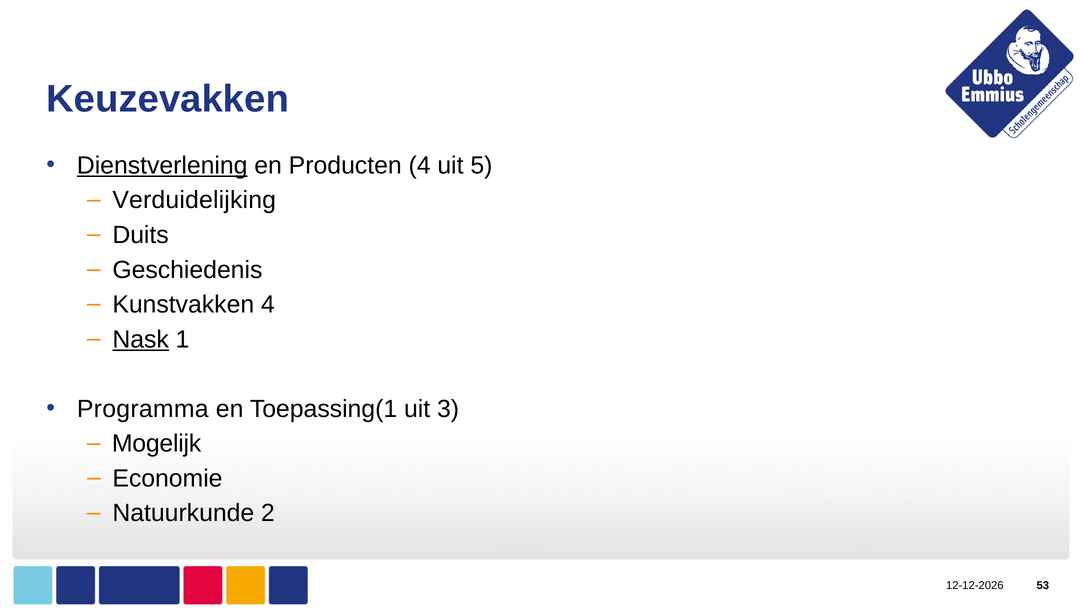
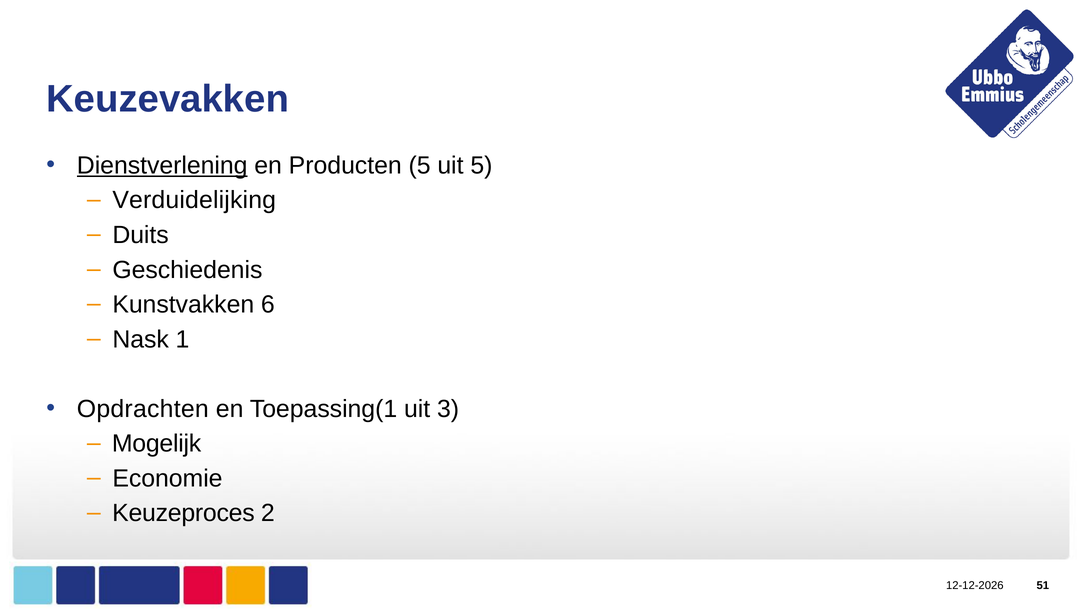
Producten 4: 4 -> 5 (420, 165)
Kunstvakken 4: 4 -> 6 (268, 304)
Nask underline: present -> none (141, 339)
Programma: Programma -> Opdrachten (143, 409)
Natuurkunde: Natuurkunde -> Keuzeproces (183, 513)
53: 53 -> 51 (1043, 585)
